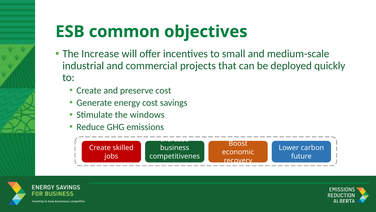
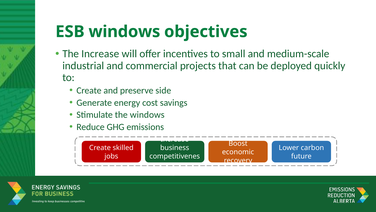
ESB common: common -> windows (124, 32)
preserve cost: cost -> side (163, 90)
